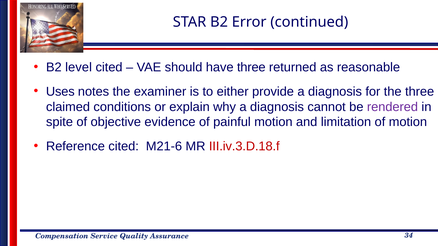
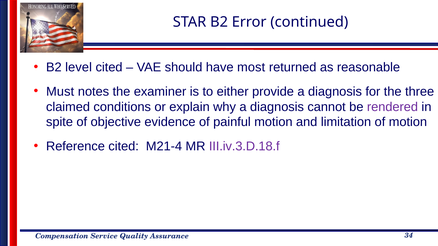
have three: three -> most (251, 67)
Uses: Uses -> Must (60, 92)
M21-6: M21-6 -> M21-4 (164, 147)
III.iv.3.D.18.f colour: red -> purple (244, 147)
